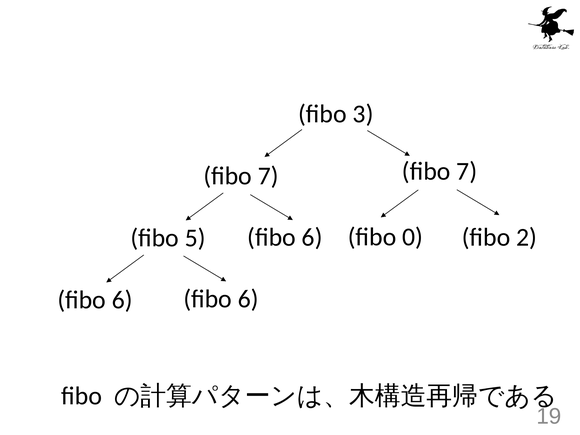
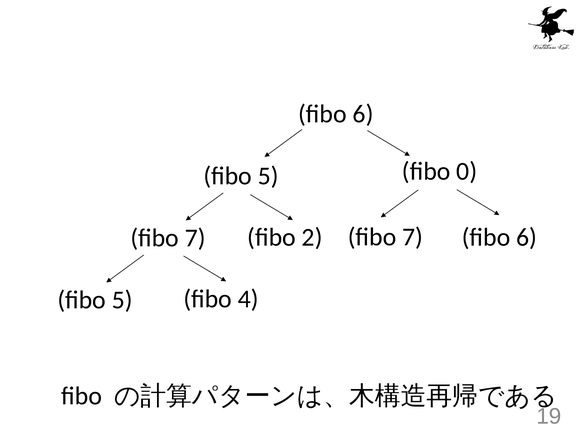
3: 3 -> 6 (363, 114)
7: 7 -> 0 (467, 171)
7: 7 -> 5 (268, 176)
0: 0 -> 7 (413, 237)
2: 2 -> 6 (527, 237)
6: 6 -> 2 (312, 237)
5: 5 -> 7 (195, 238)
6: 6 -> 5 (122, 300)
6: 6 -> 4 (248, 299)
